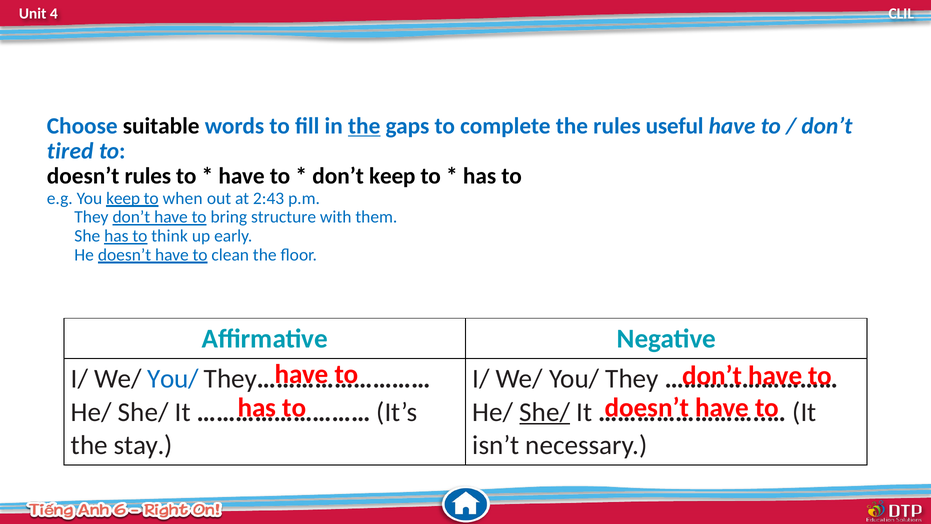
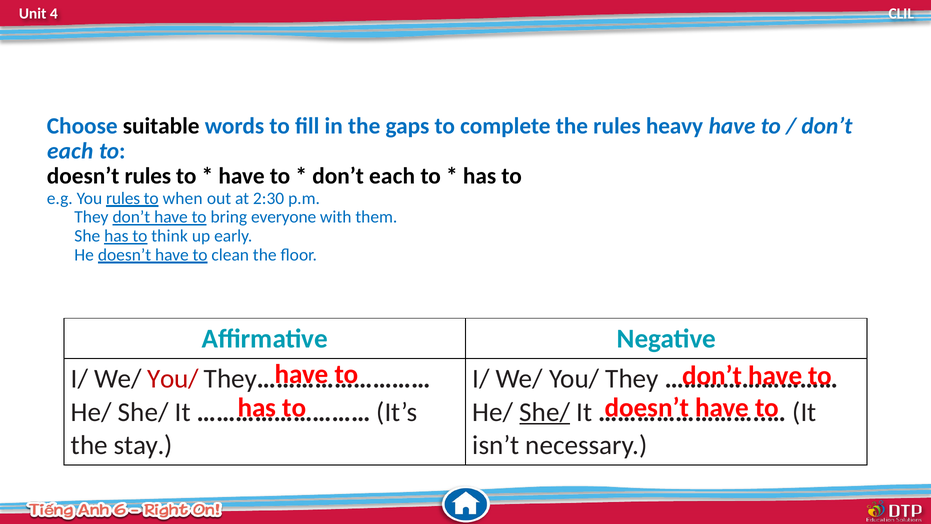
the underline: present -> none (364, 126)
useful: useful -> heavy (675, 126)
tired: tired -> each (70, 151)
keep: keep -> each (392, 176)
You keep: keep -> rules (123, 198)
2:43: 2:43 -> 2:30 (269, 198)
structure: structure -> everyone (284, 217)
You/ colour: blue -> red (173, 379)
